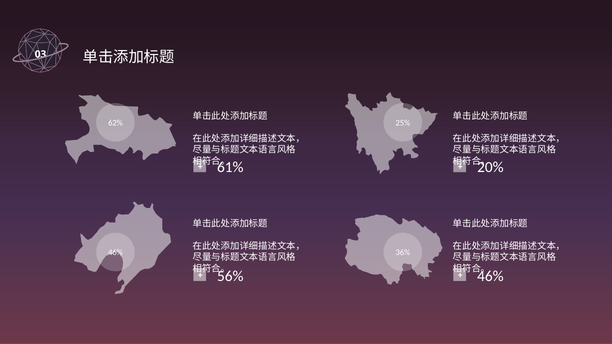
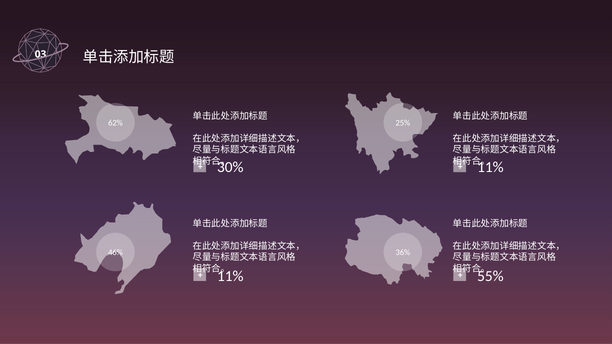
61%: 61% -> 30% (230, 167)
20%: 20% -> 11% (490, 167)
56%: 56% -> 11% (230, 276)
46%: 46% -> 55% (490, 276)
